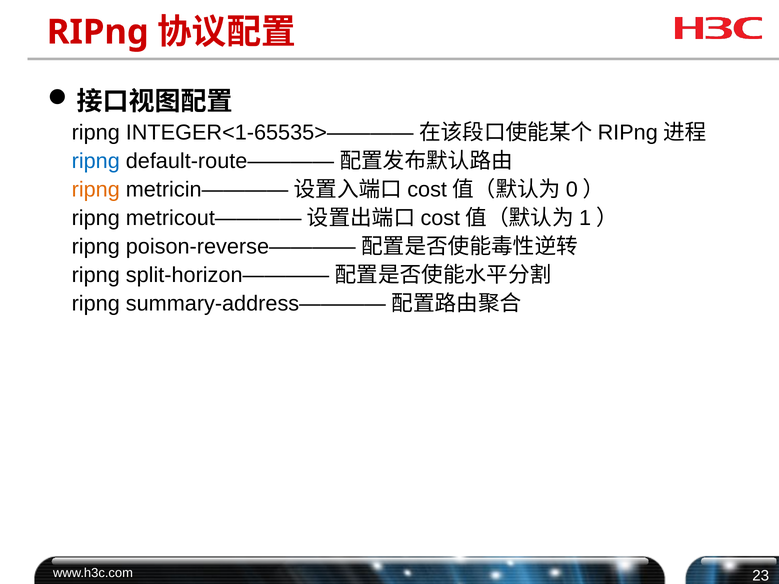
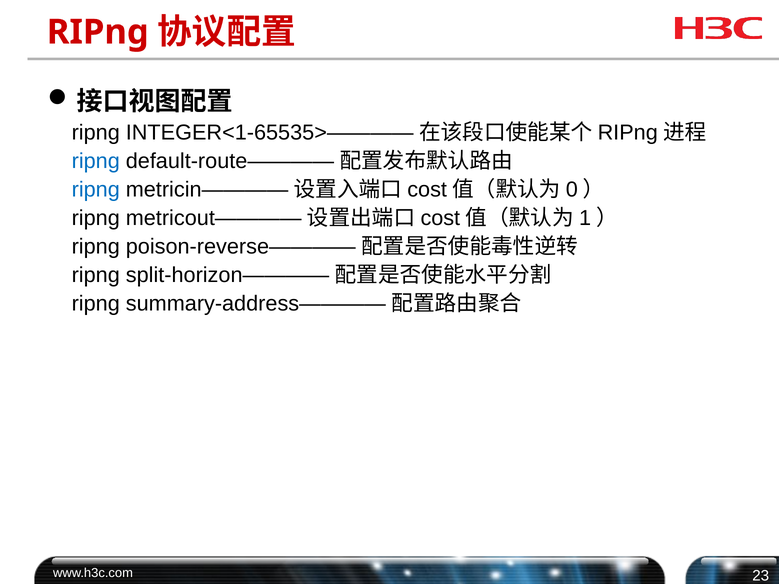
ripng colour: orange -> blue (96, 190)
